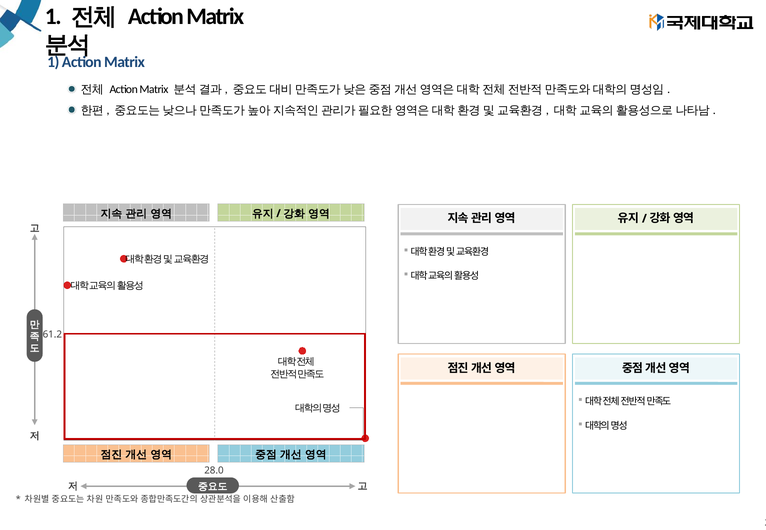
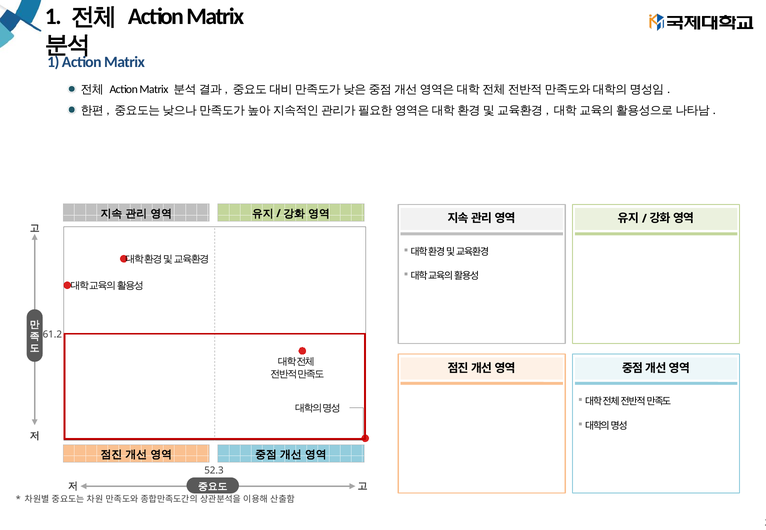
28.0: 28.0 -> 52.3 (214, 471)
